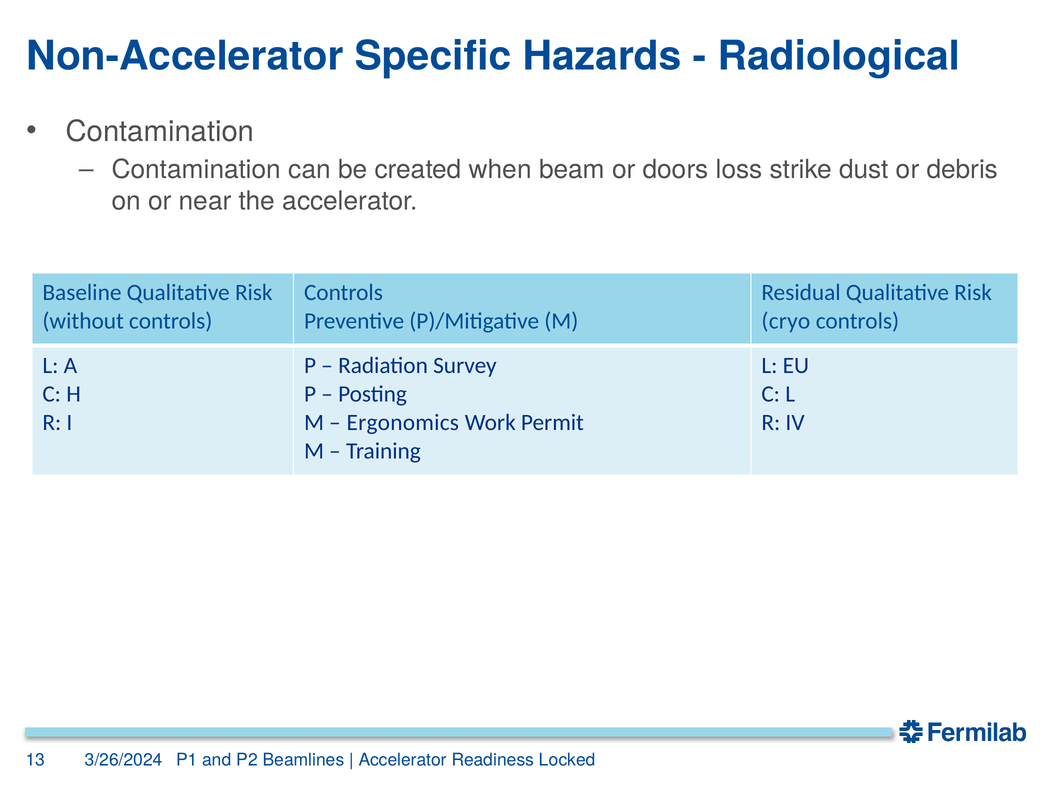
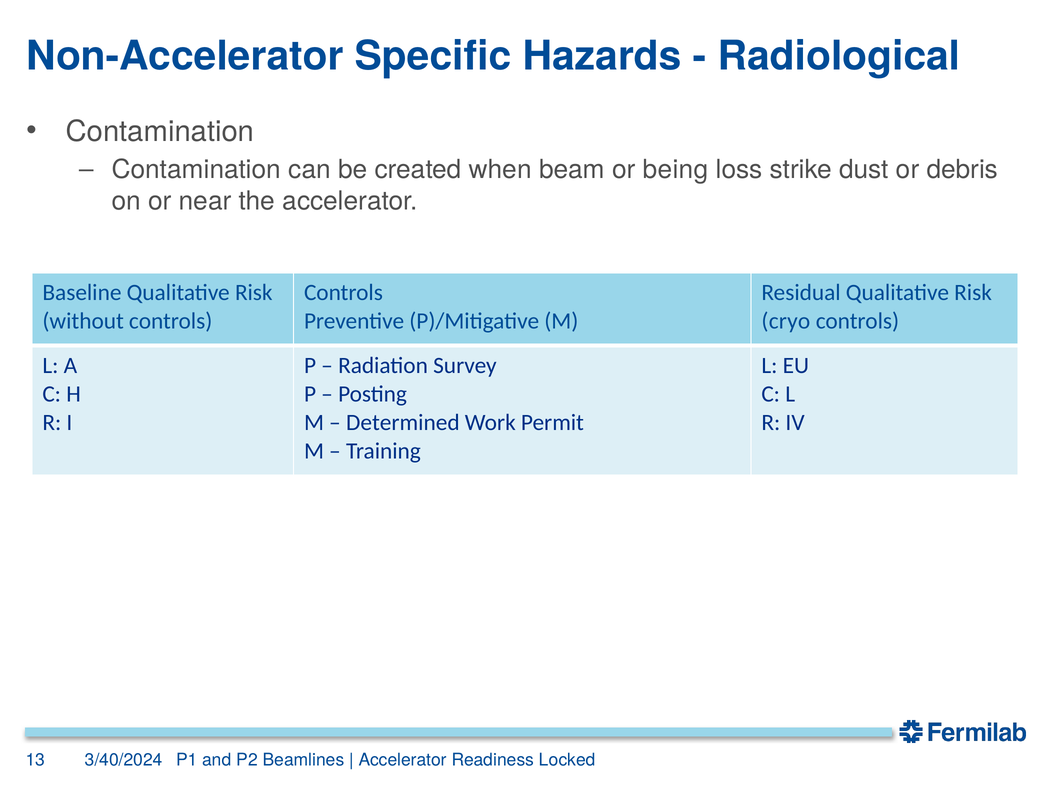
doors: doors -> being (675, 170)
Ergonomics: Ergonomics -> Determined (403, 422)
3/26/2024: 3/26/2024 -> 3/40/2024 (124, 760)
